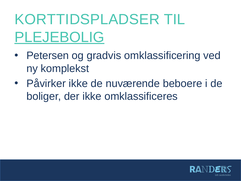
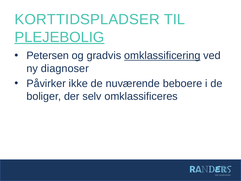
omklassificering underline: none -> present (162, 56)
komplekst: komplekst -> diagnoser (65, 68)
der ikke: ikke -> selv (92, 96)
